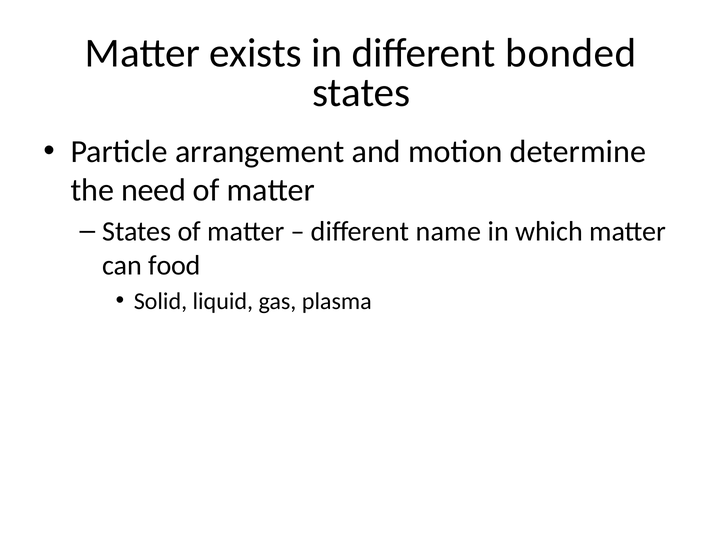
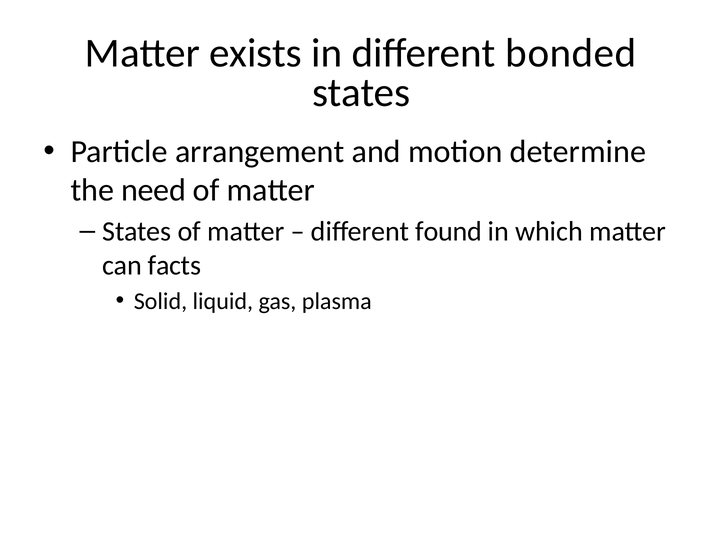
name: name -> found (449, 232)
food: food -> facts (174, 266)
